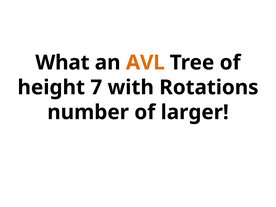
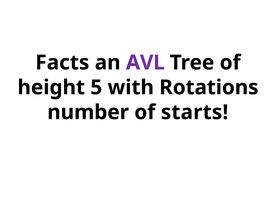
What: What -> Facts (62, 63)
AVL colour: orange -> purple (145, 63)
7: 7 -> 5 (96, 87)
larger: larger -> starts (195, 112)
